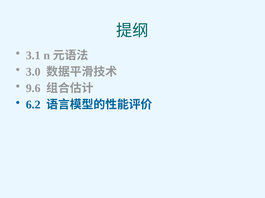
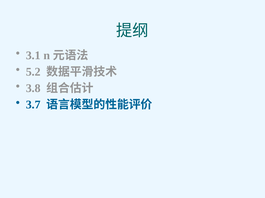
3.0: 3.0 -> 5.2 (33, 72)
9.6: 9.6 -> 3.8 (33, 89)
6.2: 6.2 -> 3.7 (33, 105)
